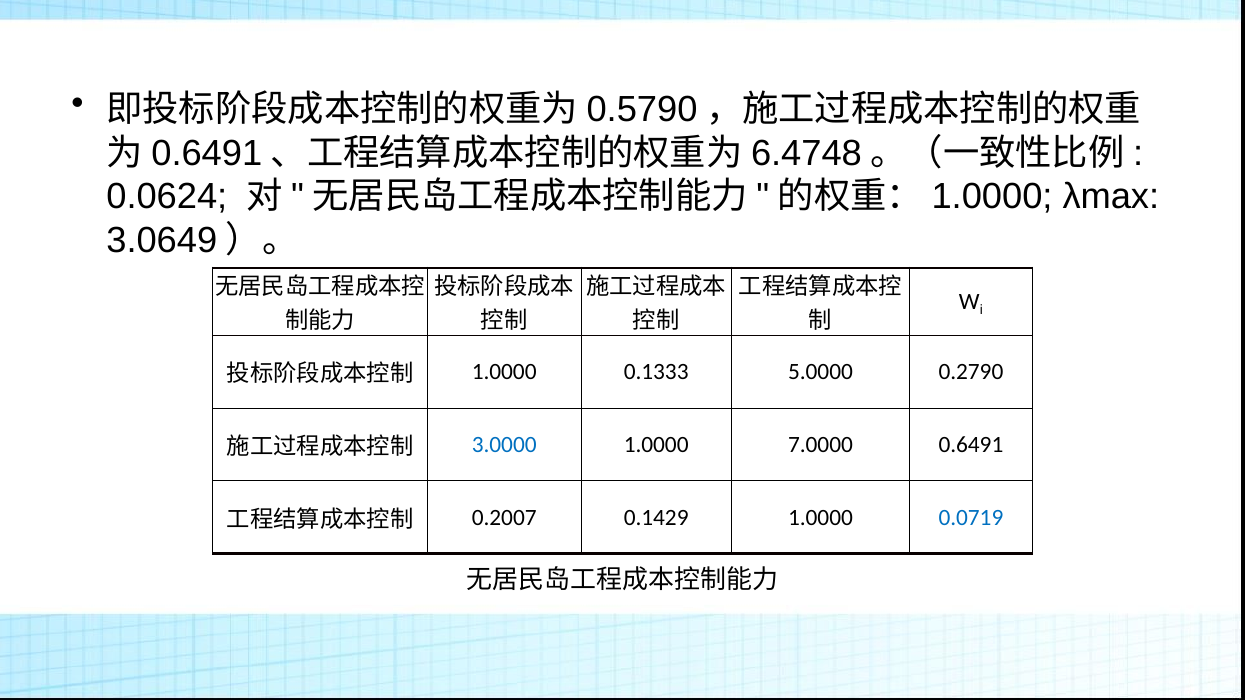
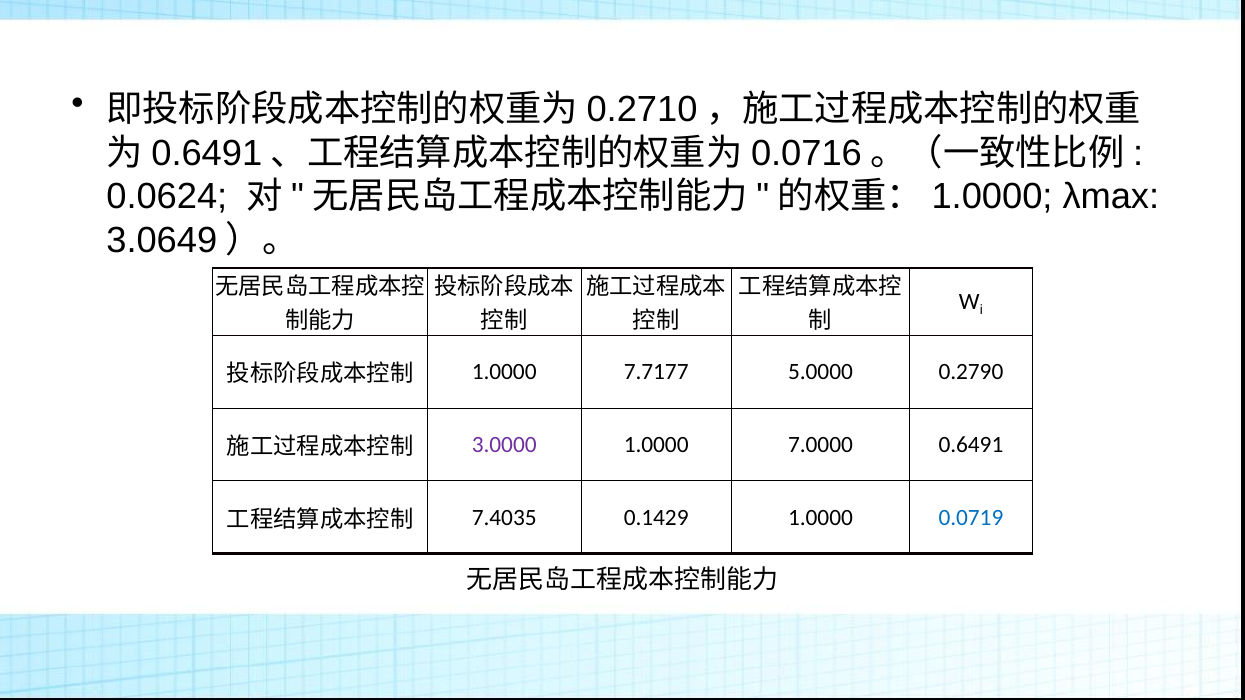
0.5790: 0.5790 -> 0.2710 (642, 110)
6.4748: 6.4748 -> 0.0716 (806, 153)
0.1333: 0.1333 -> 7.7177 (656, 372)
3.0000 colour: blue -> purple (504, 445)
0.2007: 0.2007 -> 7.4035 (504, 518)
